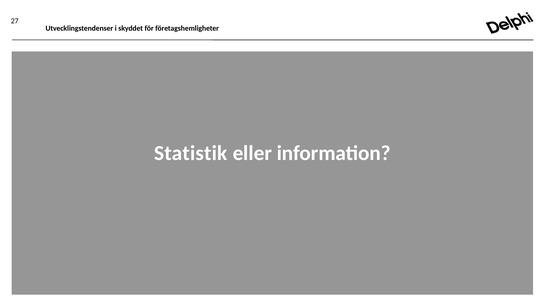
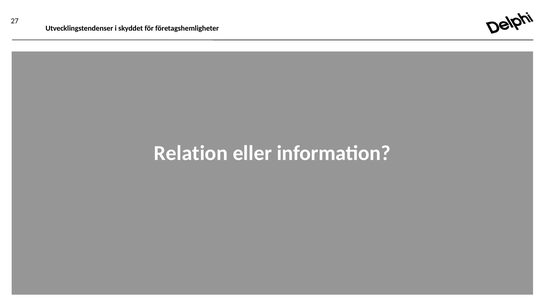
Statistik: Statistik -> Relation (191, 153)
